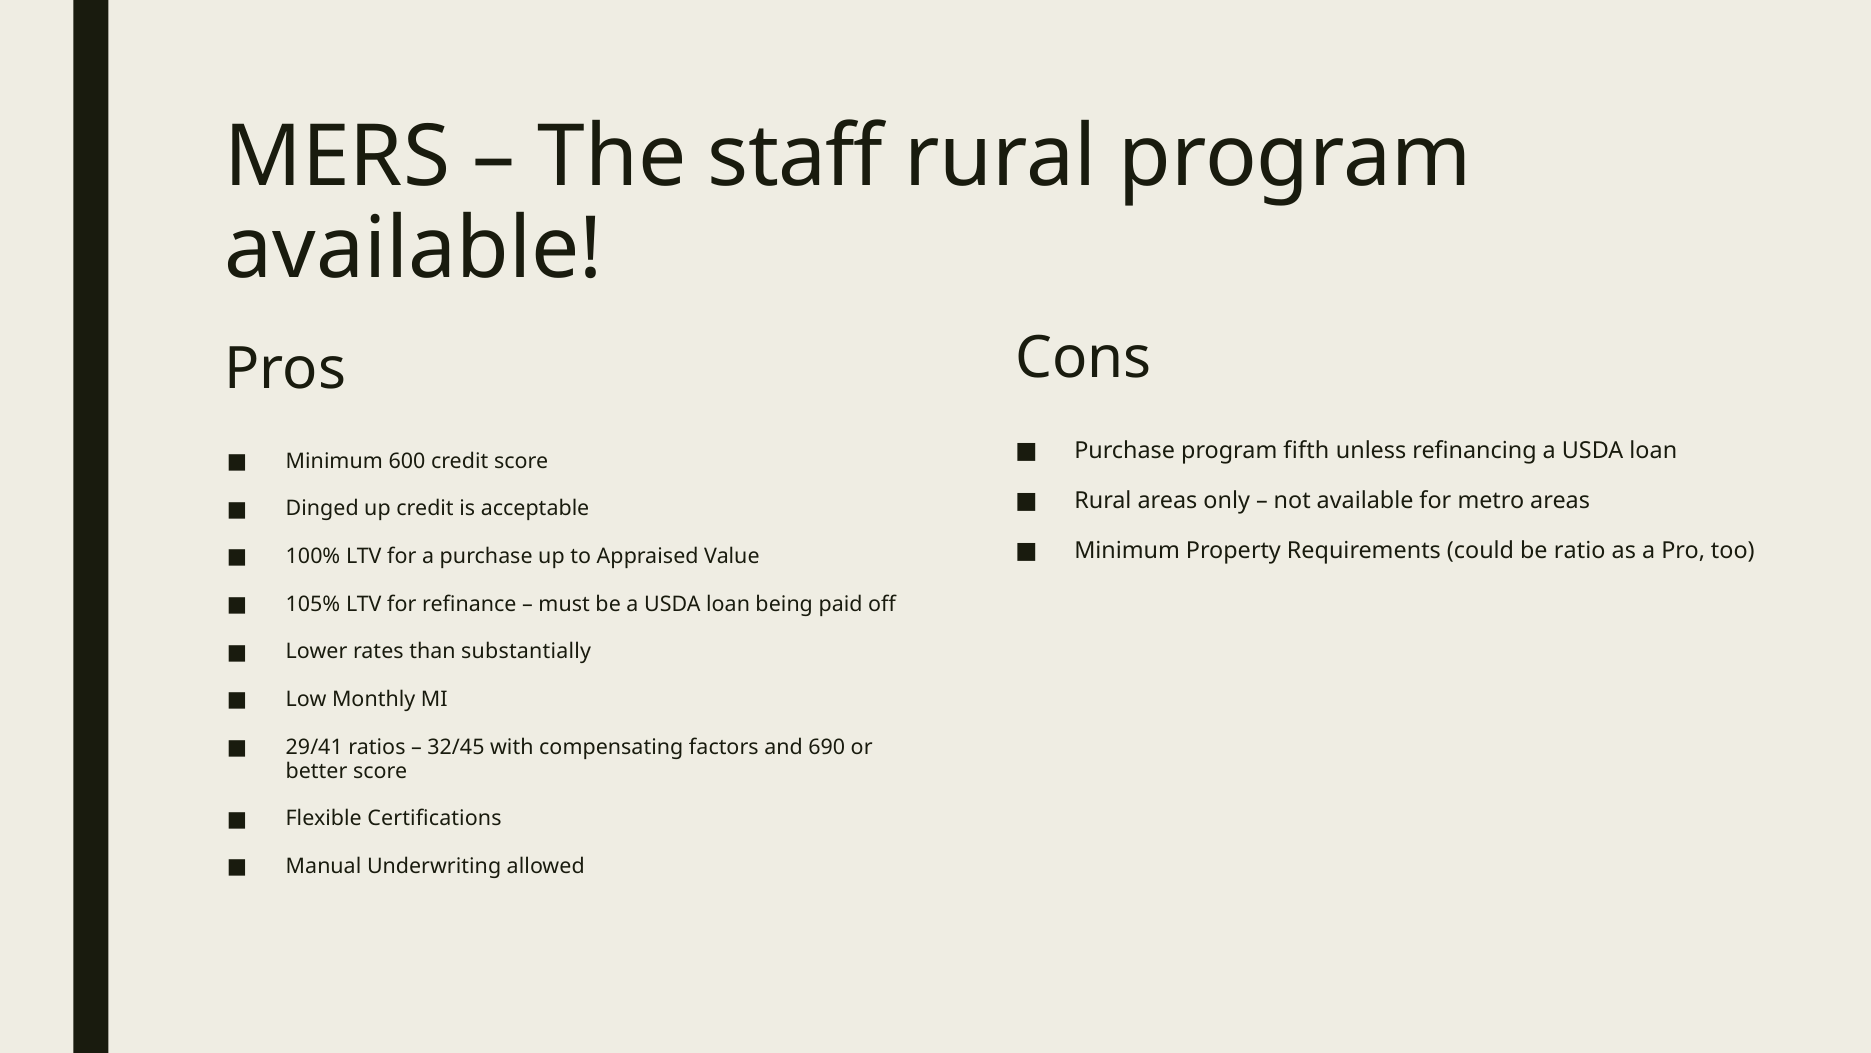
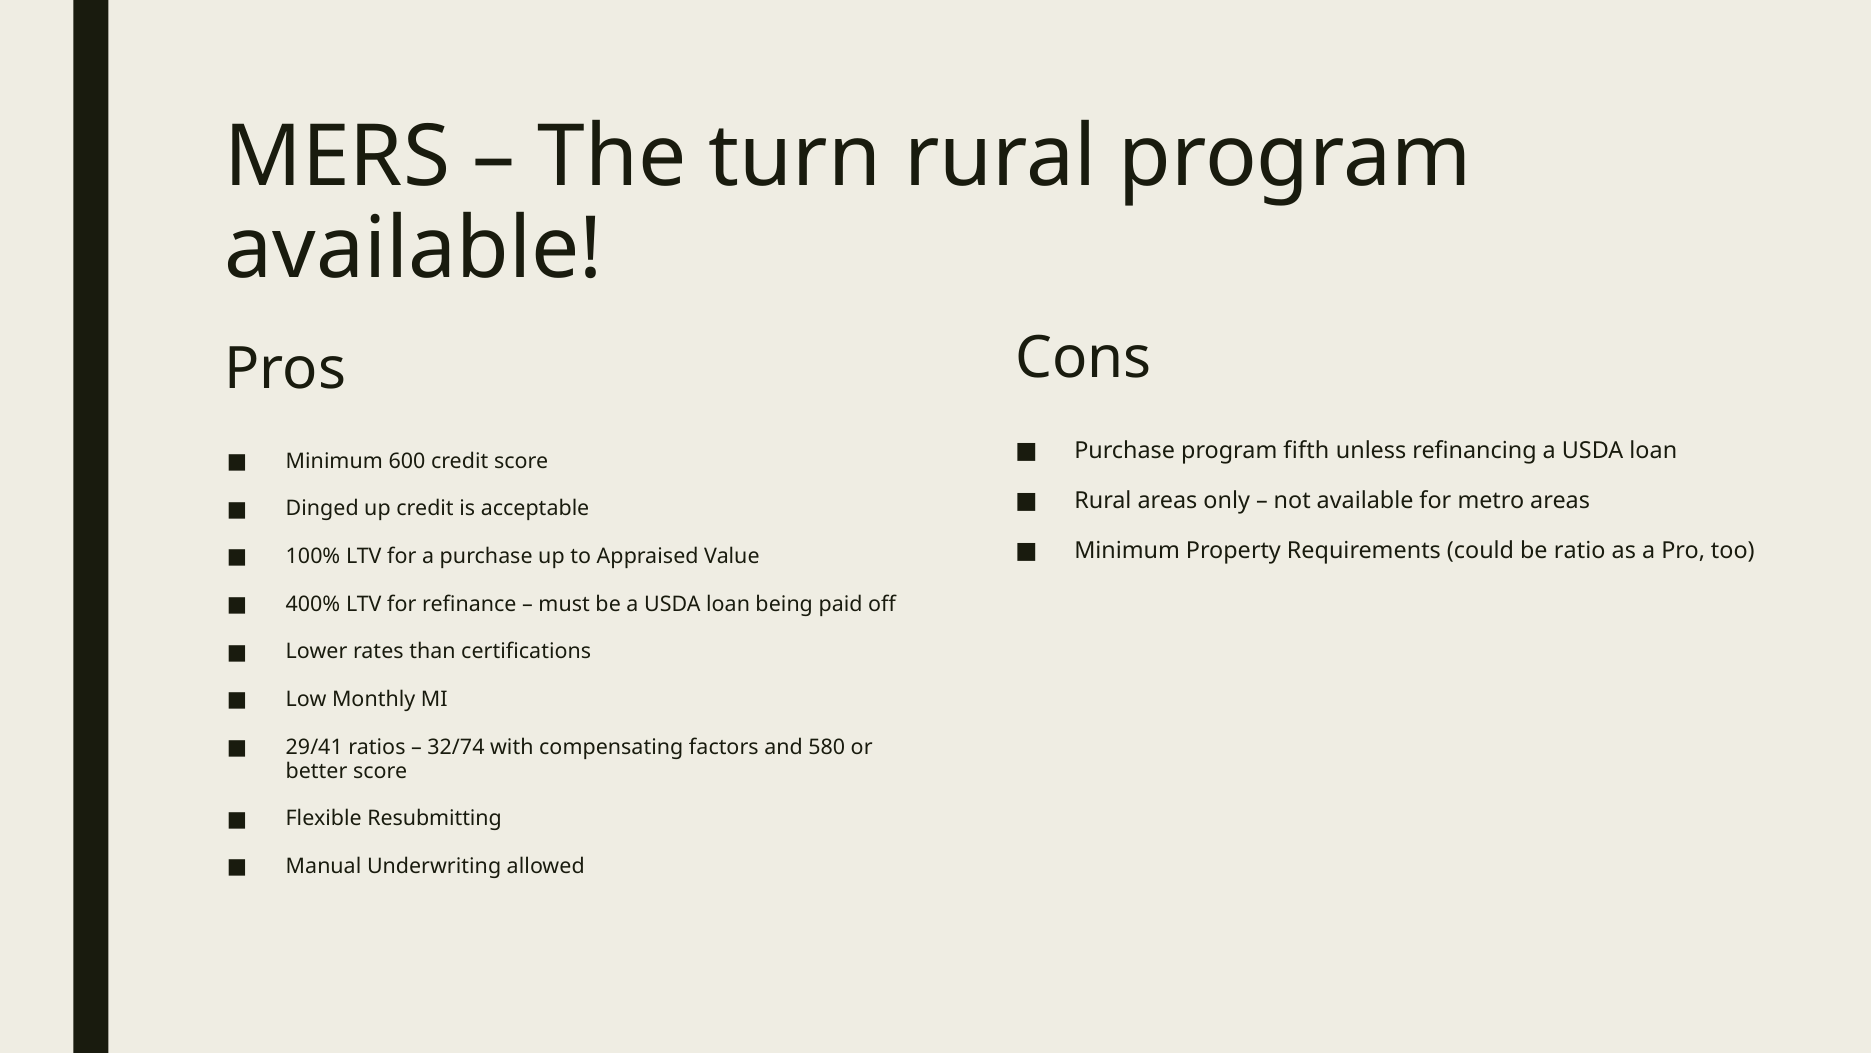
staff: staff -> turn (795, 157)
105%: 105% -> 400% (313, 604)
substantially: substantially -> certifications (526, 651)
32/45: 32/45 -> 32/74 (456, 747)
690: 690 -> 580 (827, 747)
Certifications: Certifications -> Resubmitting (435, 818)
